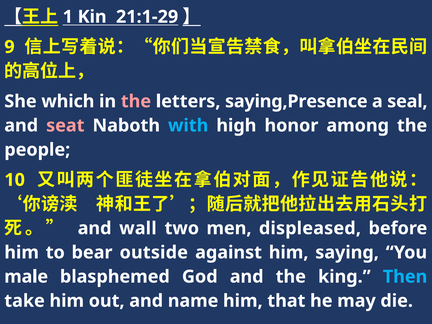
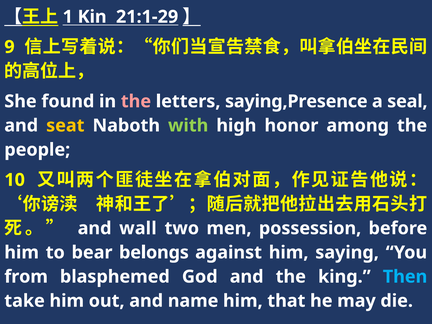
which: which -> found (68, 101)
seat colour: pink -> yellow (65, 126)
with colour: light blue -> light green (188, 126)
displeased: displeased -> possession (310, 228)
outside: outside -> belongs (154, 252)
male: male -> from (26, 277)
